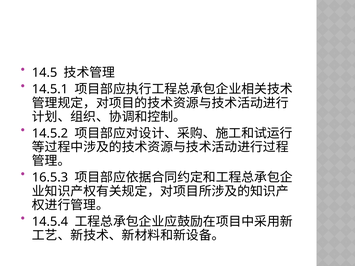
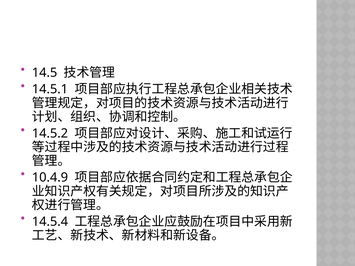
16.5.3: 16.5.3 -> 10.4.9 (50, 178)
